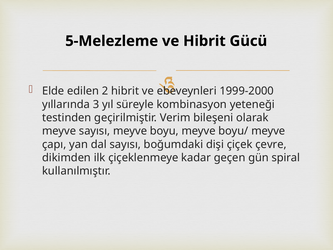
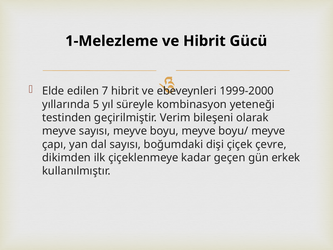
5-Melezleme: 5-Melezleme -> 1-Melezleme (112, 41)
2: 2 -> 7 (105, 91)
3: 3 -> 5 (96, 104)
spiral: spiral -> erkek (286, 158)
